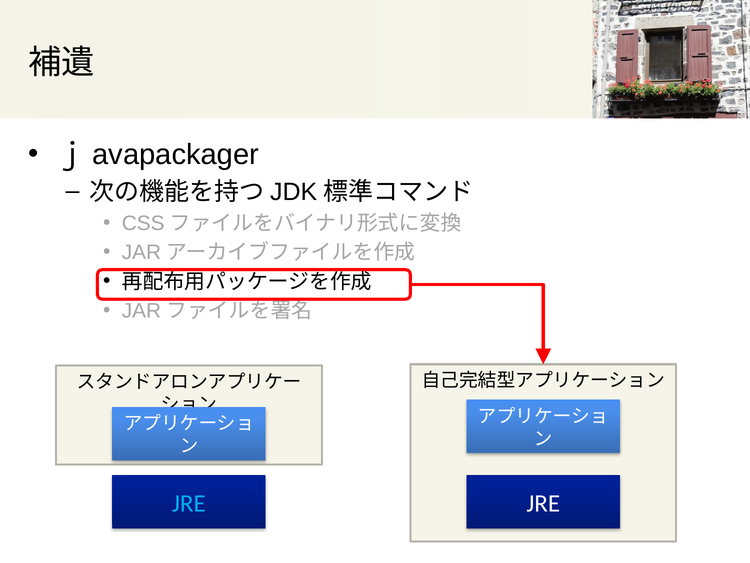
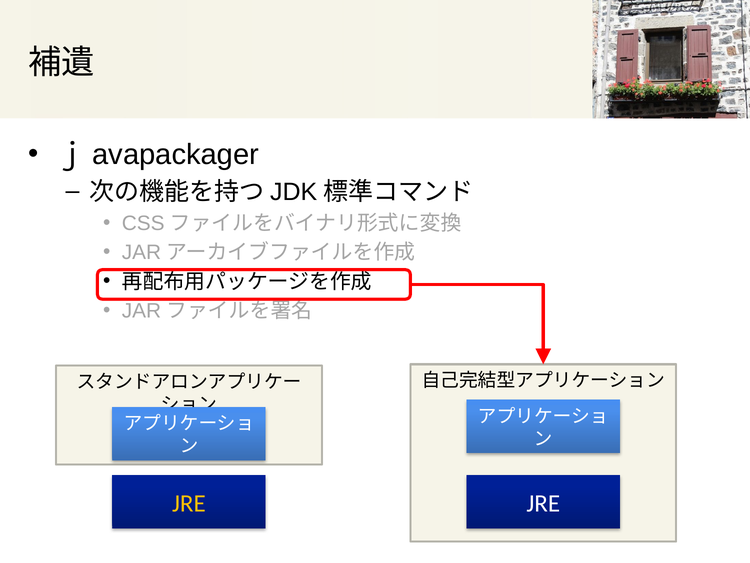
JRE colour: light blue -> yellow (189, 503)
